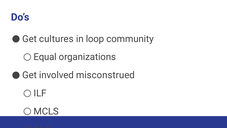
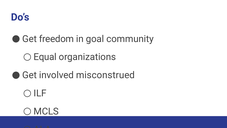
cultures: cultures -> freedom (56, 39)
loop: loop -> goal (95, 39)
